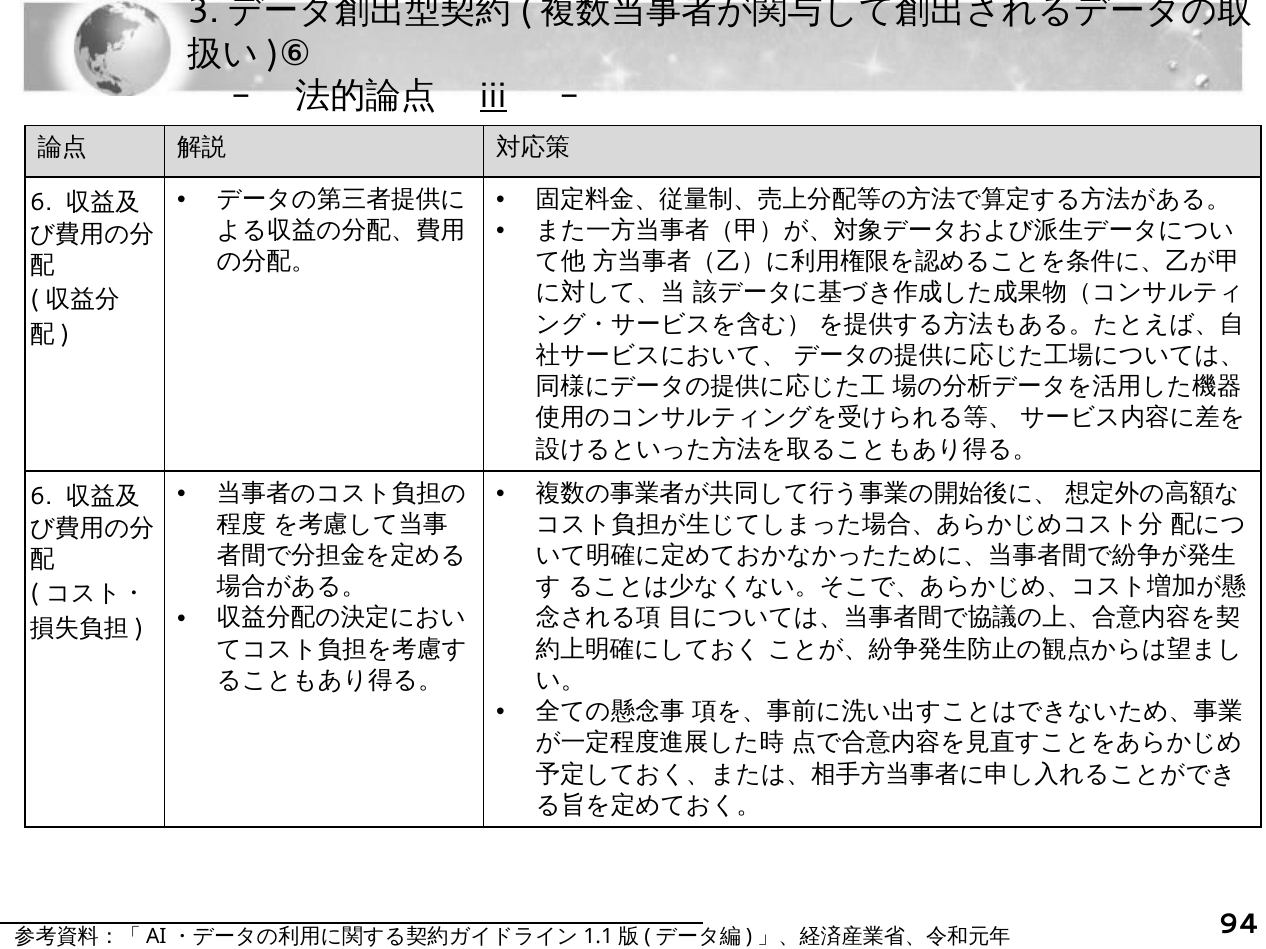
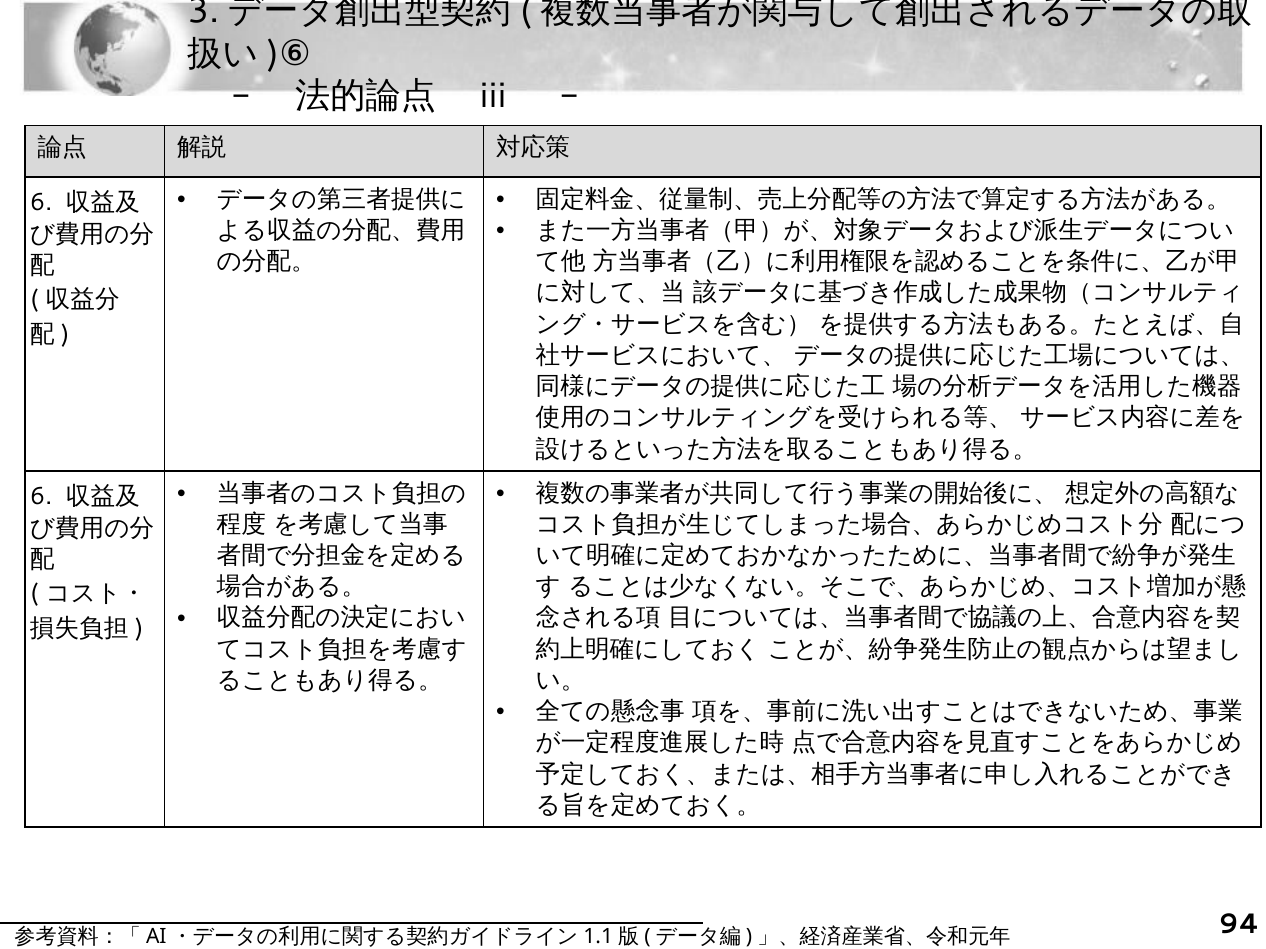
iii underline: present -> none (493, 96)
